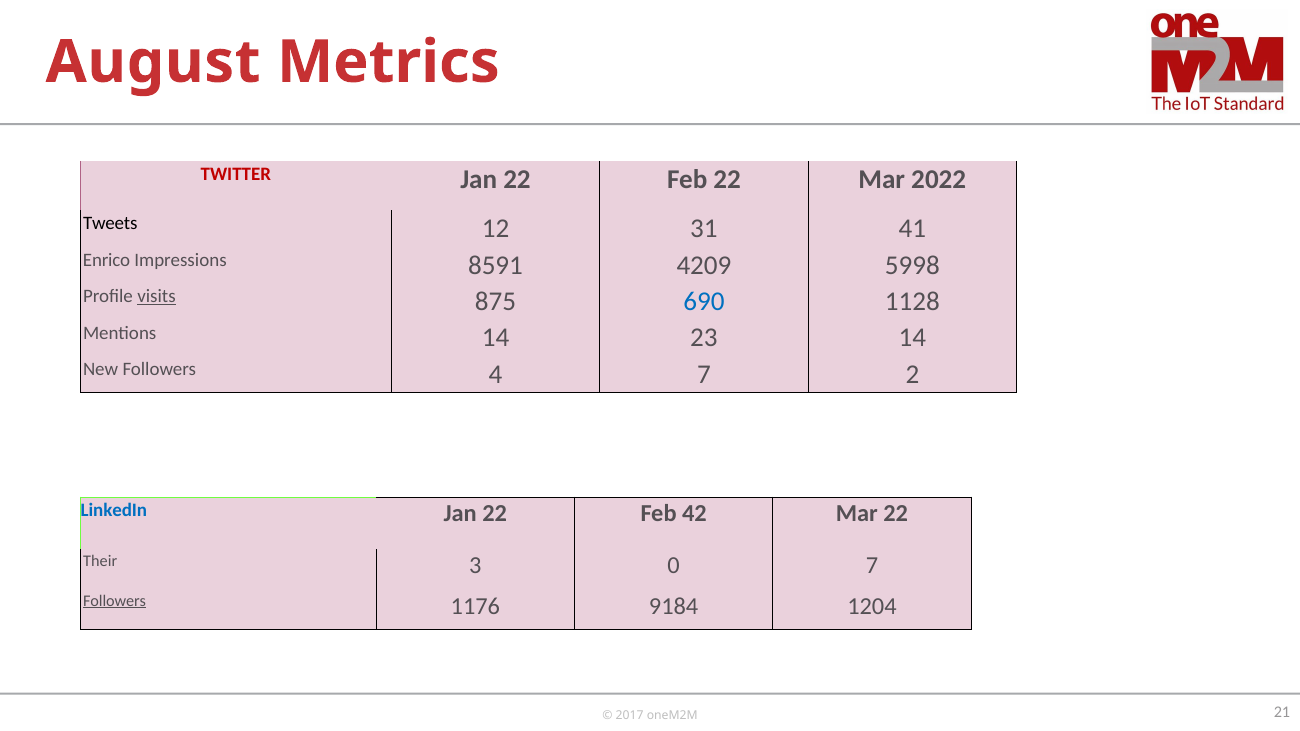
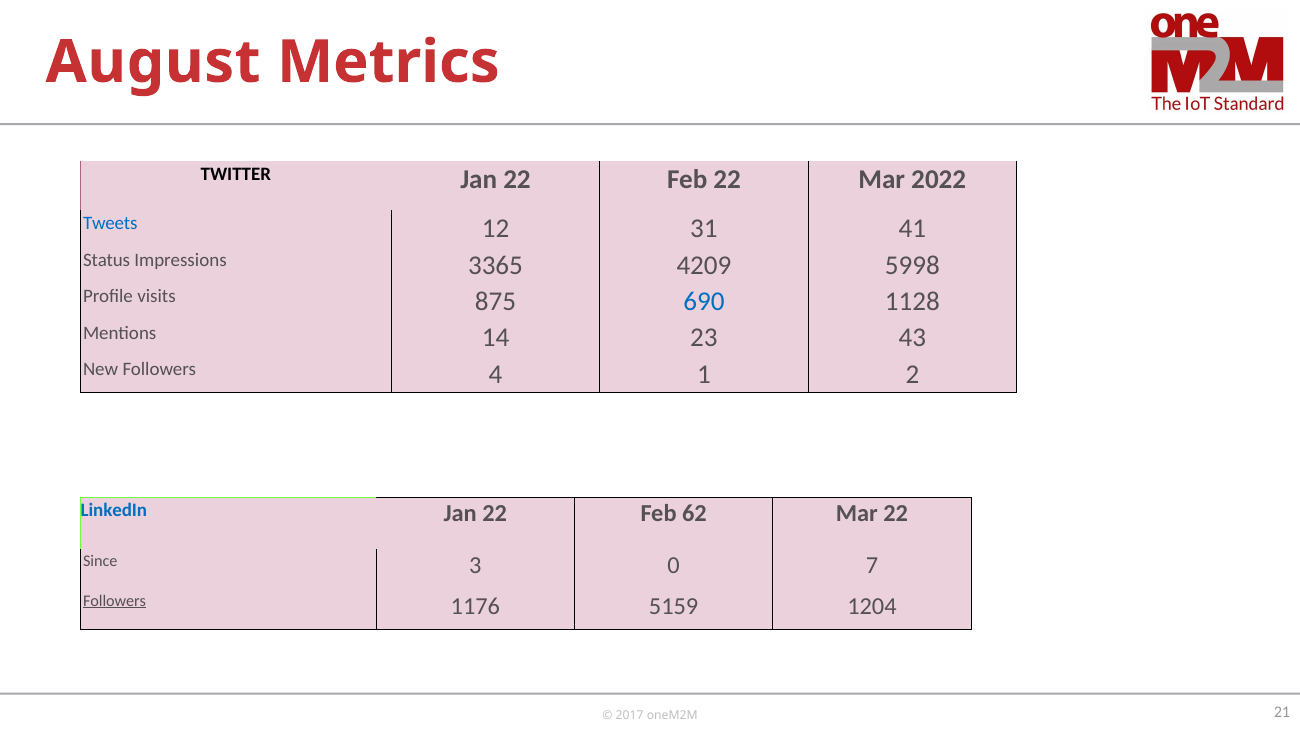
TWITTER colour: red -> black (236, 174)
Tweets colour: black -> blue (110, 224)
Enrico: Enrico -> Status (107, 260)
8591: 8591 -> 3365 (495, 265)
visits underline: present -> none (156, 297)
23 14: 14 -> 43 (912, 338)
4 7: 7 -> 1 (704, 374)
42: 42 -> 62 (694, 514)
Their: Their -> Since (100, 561)
9184: 9184 -> 5159 (674, 606)
